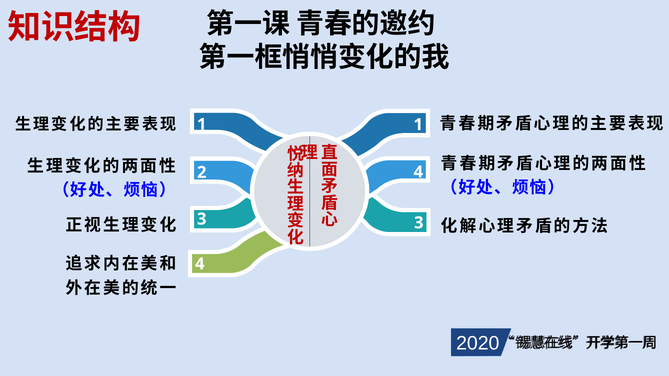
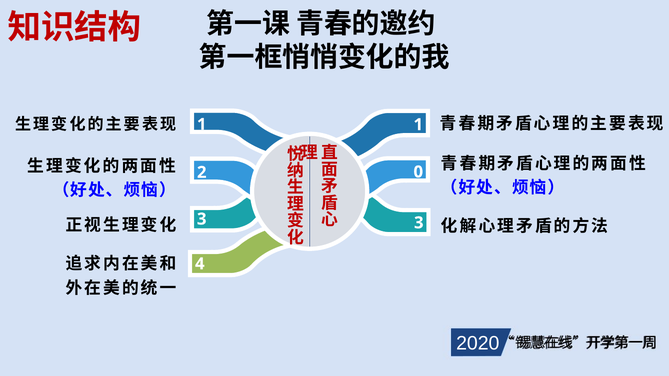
2 4: 4 -> 0 (418, 172)
